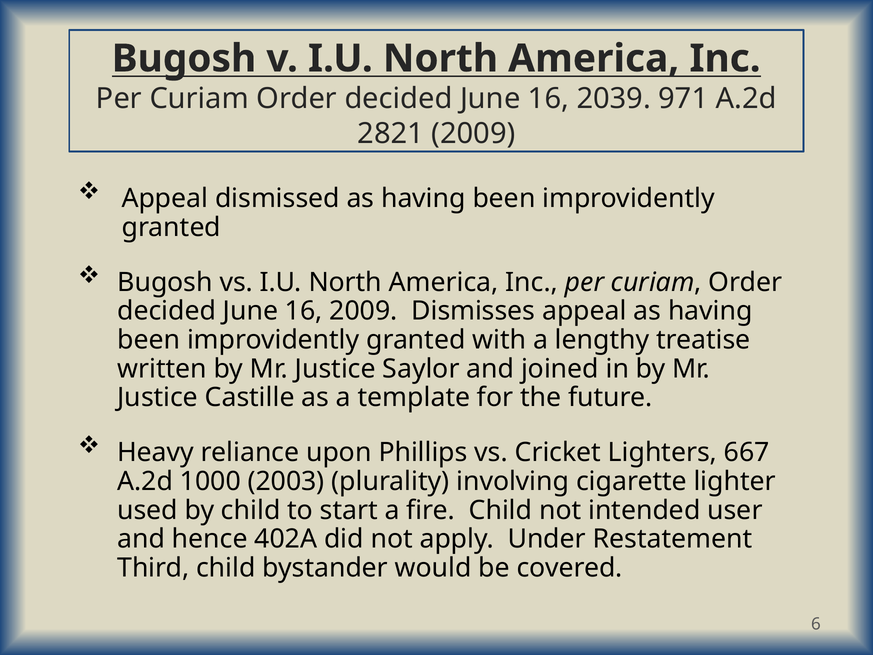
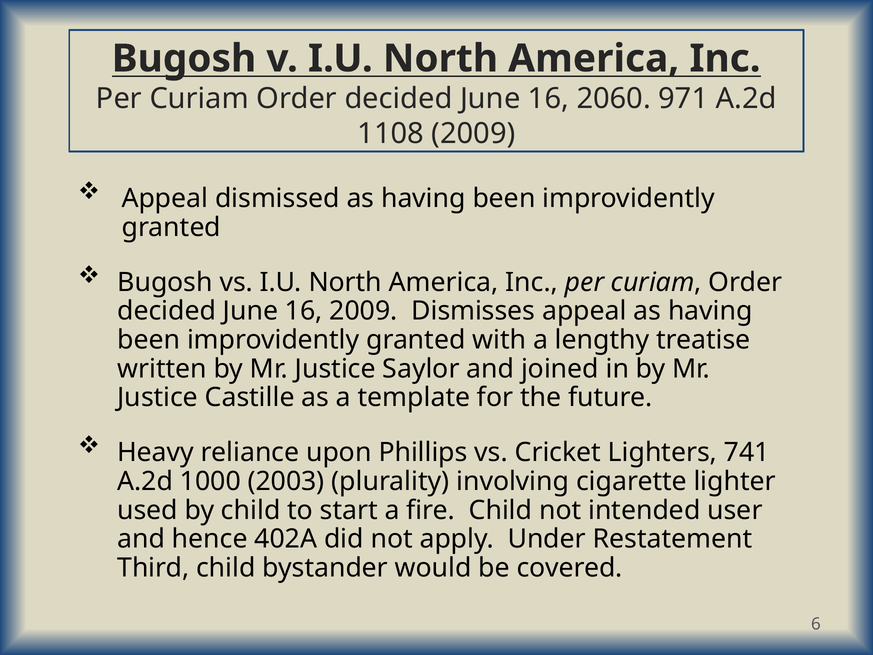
2039: 2039 -> 2060 (614, 99)
2821: 2821 -> 1108 (391, 134)
667: 667 -> 741 (747, 452)
